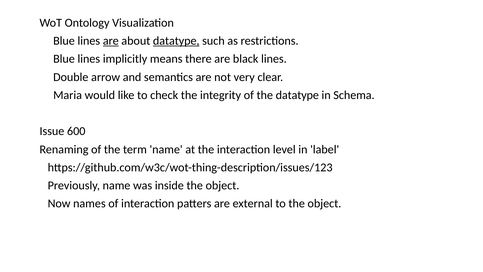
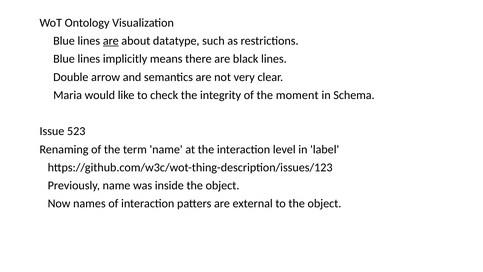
datatype underline: present -> none (176, 41)
the datatype: datatype -> moment (297, 95)
600: 600 -> 523 (76, 131)
